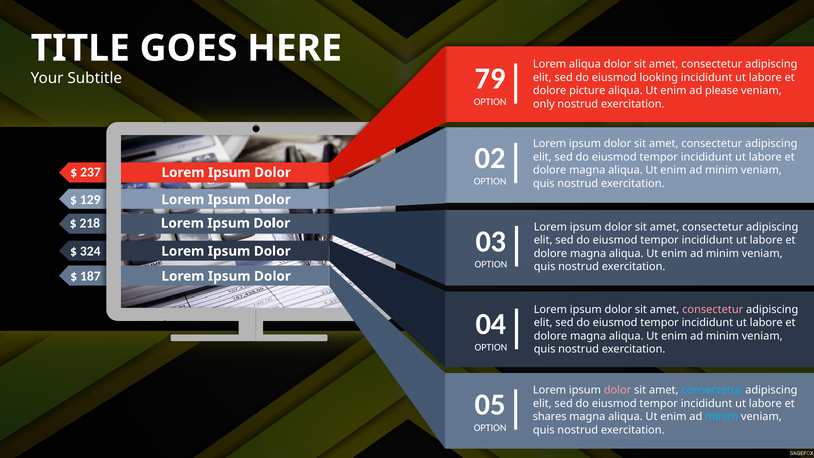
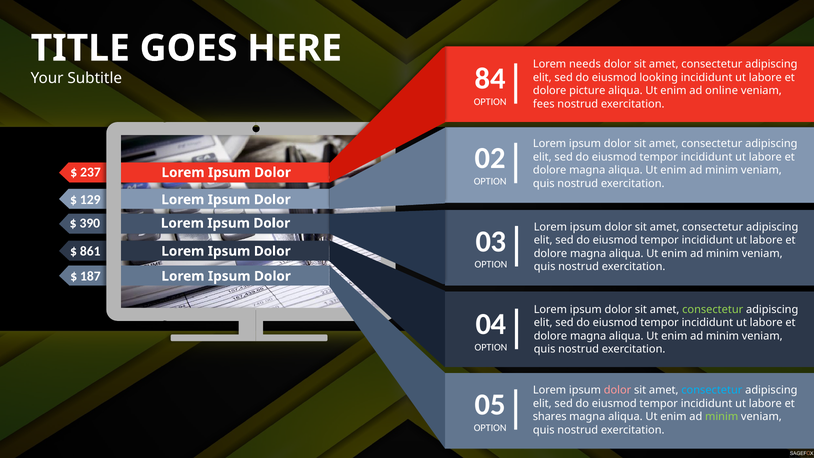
Lorem aliqua: aliqua -> needs (585, 64)
79: 79 -> 84 (490, 79)
please: please -> online (722, 91)
only: only -> fees (544, 104)
218: 218 -> 390 (90, 223)
324: 324 -> 861 (90, 251)
consectetur colour: pink -> light green (713, 309)
minim colour: light blue -> light green (722, 417)
